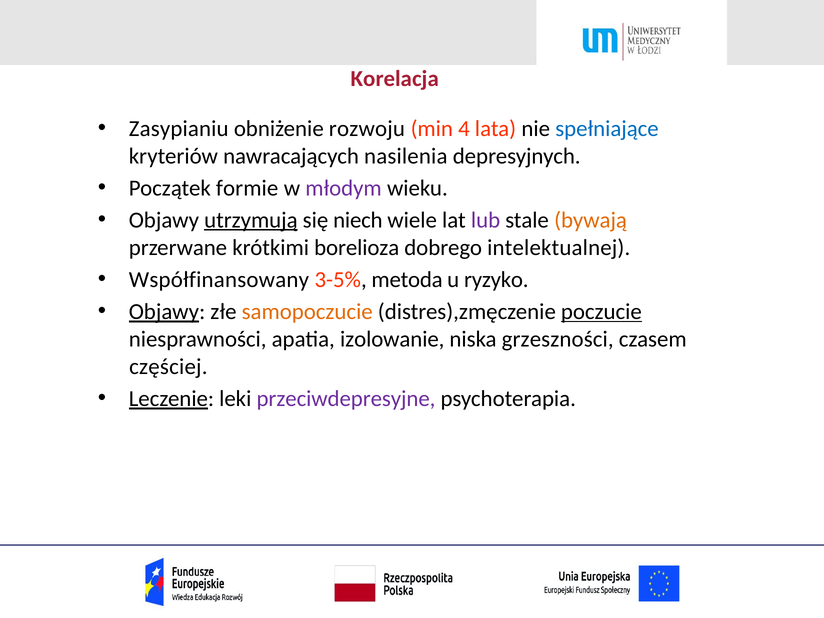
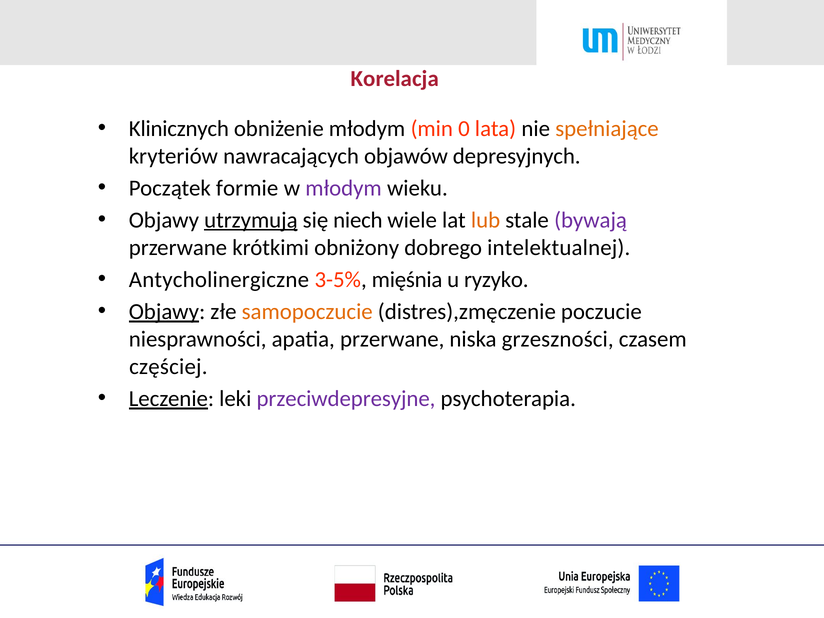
Zasypianiu: Zasypianiu -> Klinicznych (179, 129)
obniżenie rozwoju: rozwoju -> młodym (367, 129)
4: 4 -> 0 (464, 129)
spełniające colour: blue -> orange (607, 129)
nasilenia: nasilenia -> objawów (406, 156)
lub colour: purple -> orange (486, 220)
bywają colour: orange -> purple (591, 220)
borelioza: borelioza -> obniżony (357, 248)
Współfinansowany: Współfinansowany -> Antycholinergiczne (219, 280)
metoda: metoda -> mięśnia (407, 280)
poczucie underline: present -> none (601, 312)
apatia izolowanie: izolowanie -> przerwane (392, 339)
